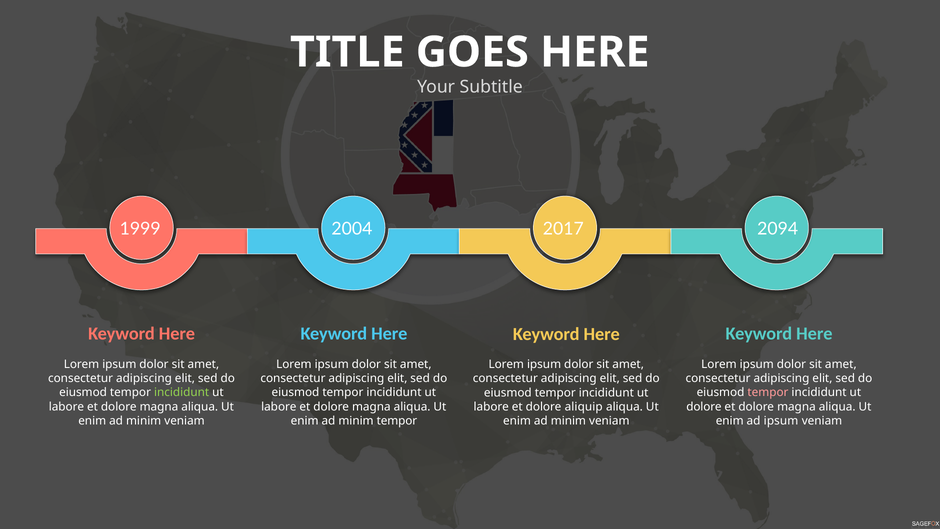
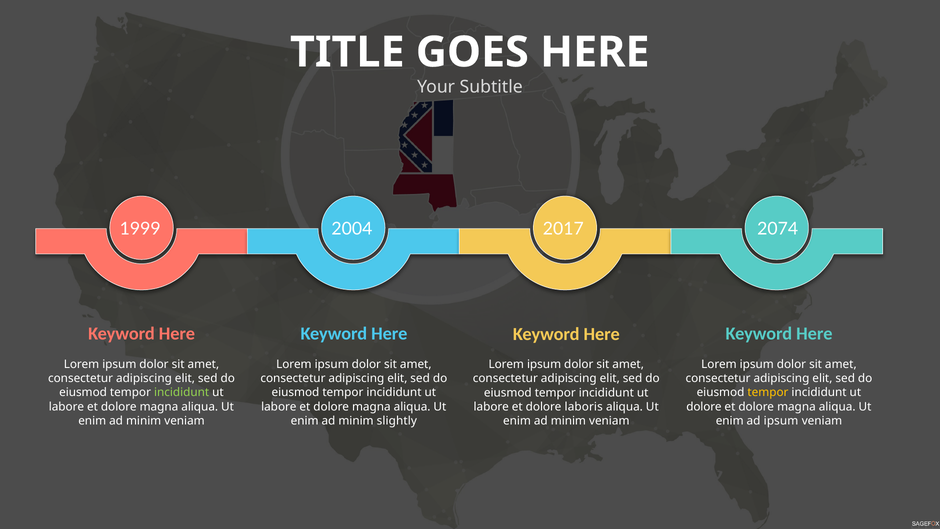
2094: 2094 -> 2074 (778, 229)
tempor colour: pink -> yellow (768, 392)
aliquip: aliquip -> laboris (584, 407)
minim tempor: tempor -> slightly (397, 421)
